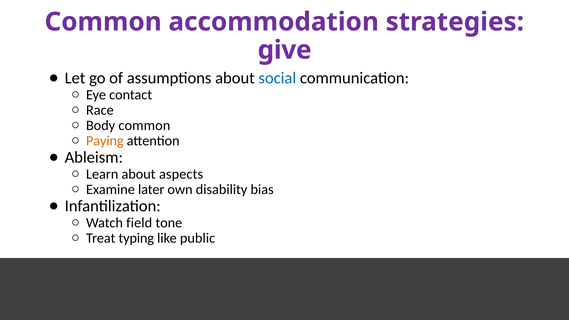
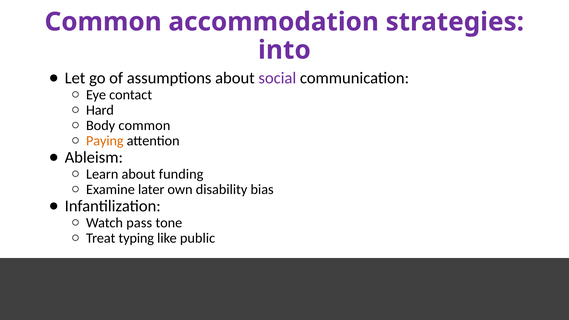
give: give -> into (284, 50)
social colour: blue -> purple (277, 78)
Race: Race -> Hard (100, 110)
aspects: aspects -> funding (181, 174)
field: field -> pass (139, 223)
